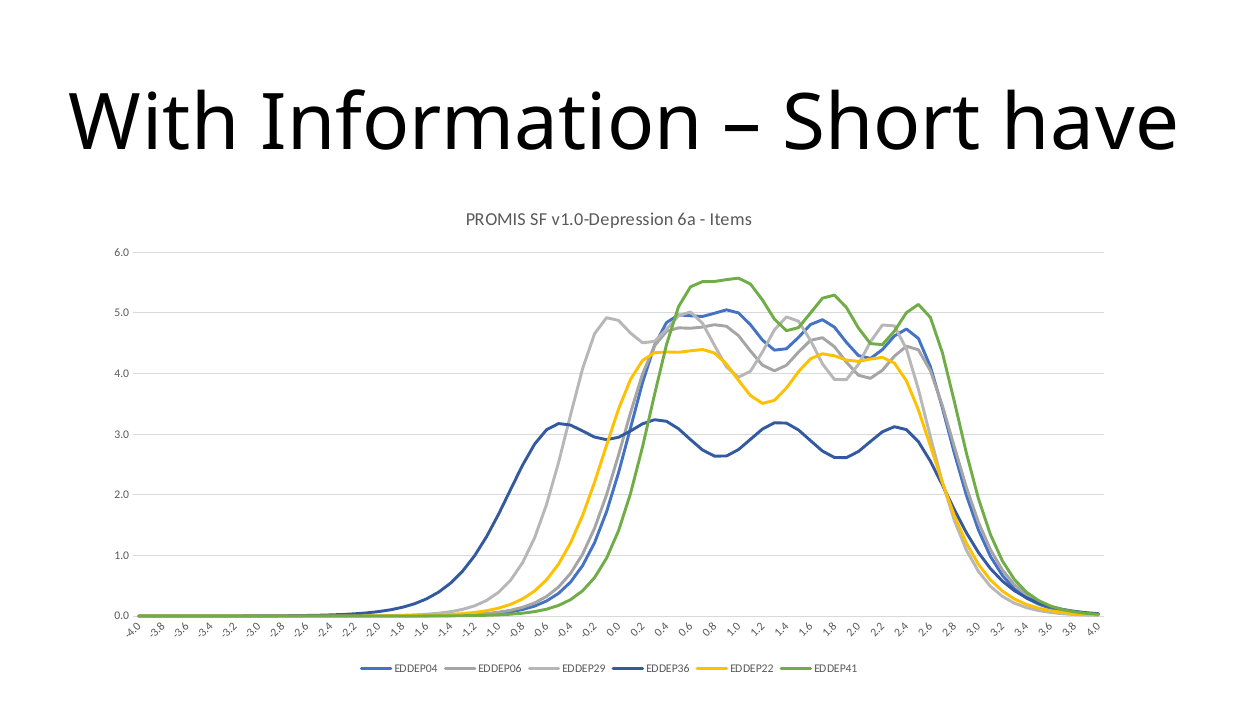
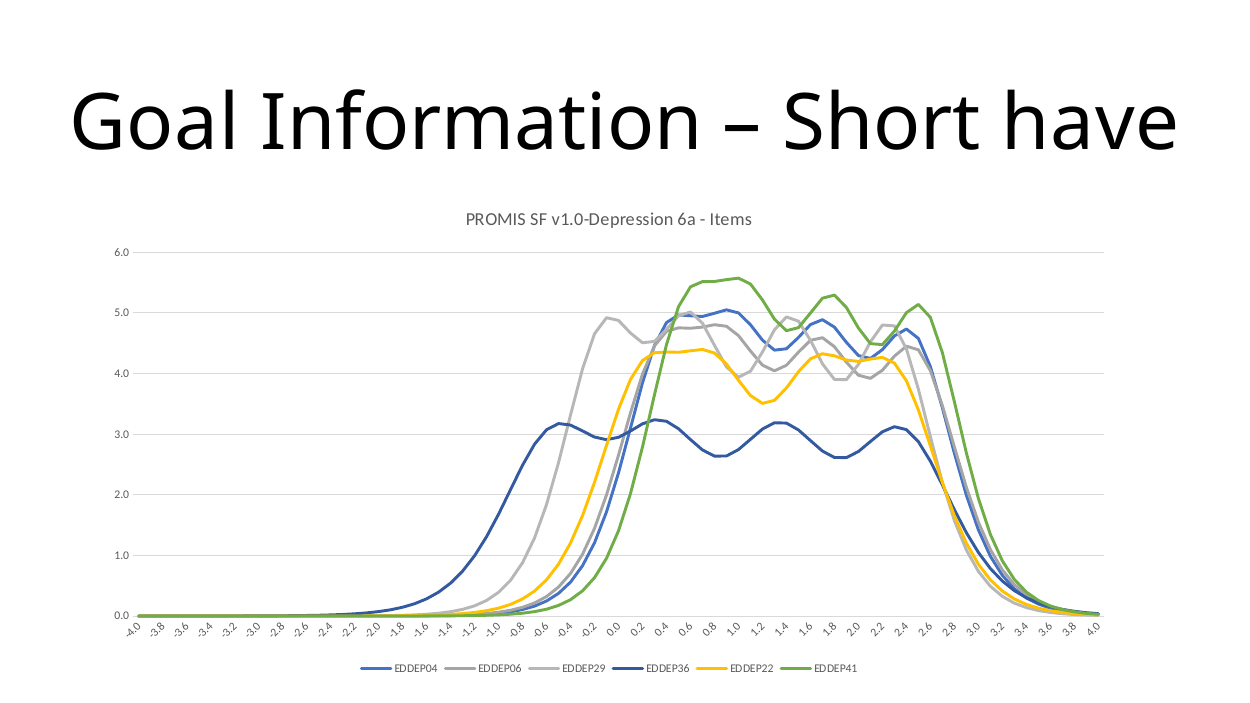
With: With -> Goal (154, 124)
